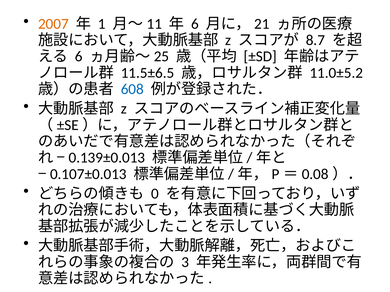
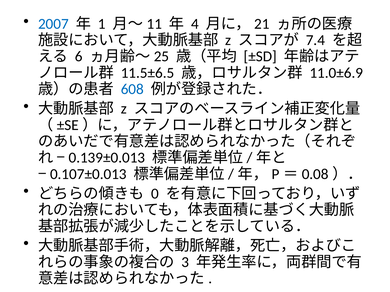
2007 colour: orange -> blue (53, 24)
6: 6 -> 4 (195, 24)
8.7: 8.7 -> 7.4 (315, 40)
11.0±5.2: 11.0±5.2 -> 11.0±6.9 (336, 73)
